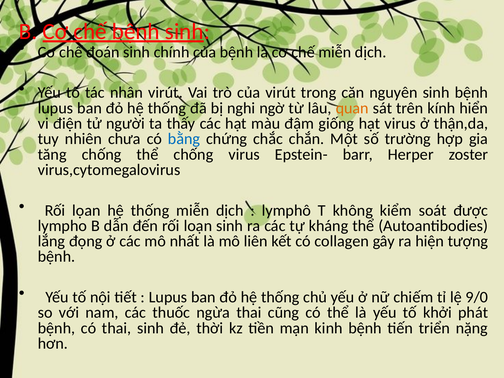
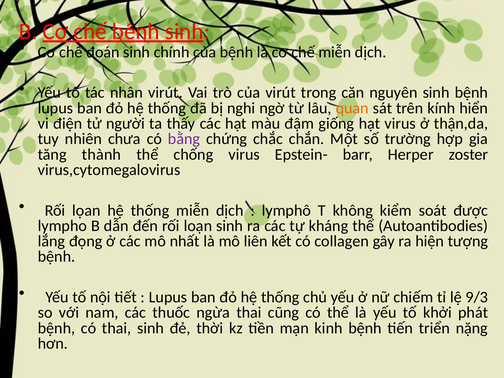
bằng colour: blue -> purple (184, 139)
tăng chống: chống -> thành (102, 154)
9/0: 9/0 -> 9/3 (477, 297)
